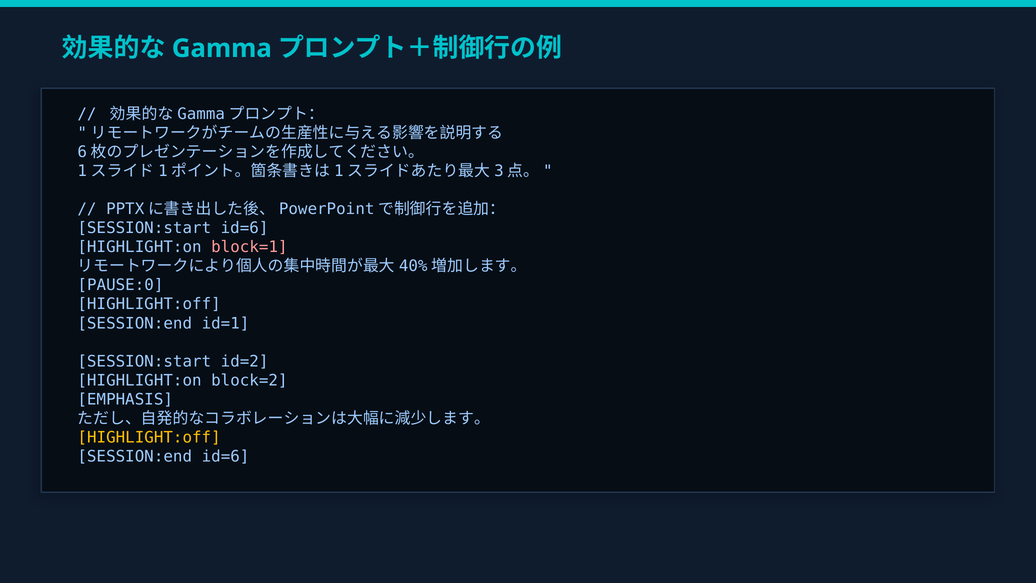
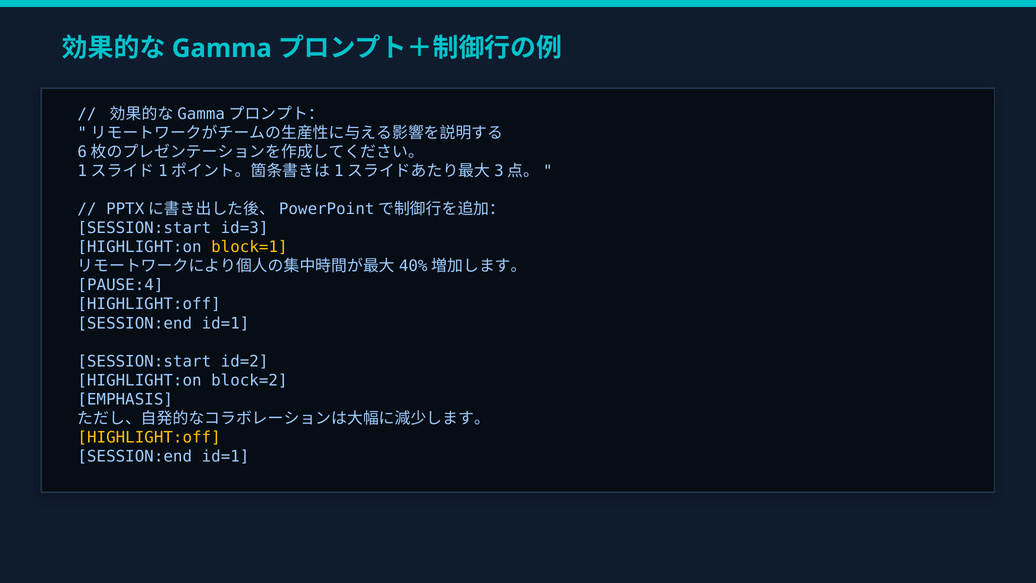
SESSION:start id=6: id=6 -> id=3 (245, 228)
block=1 colour: pink -> yellow (249, 247)
PAUSE:0: PAUSE:0 -> PAUSE:4 (120, 285)
id=6: id=6 -> id=1 (226, 456)
